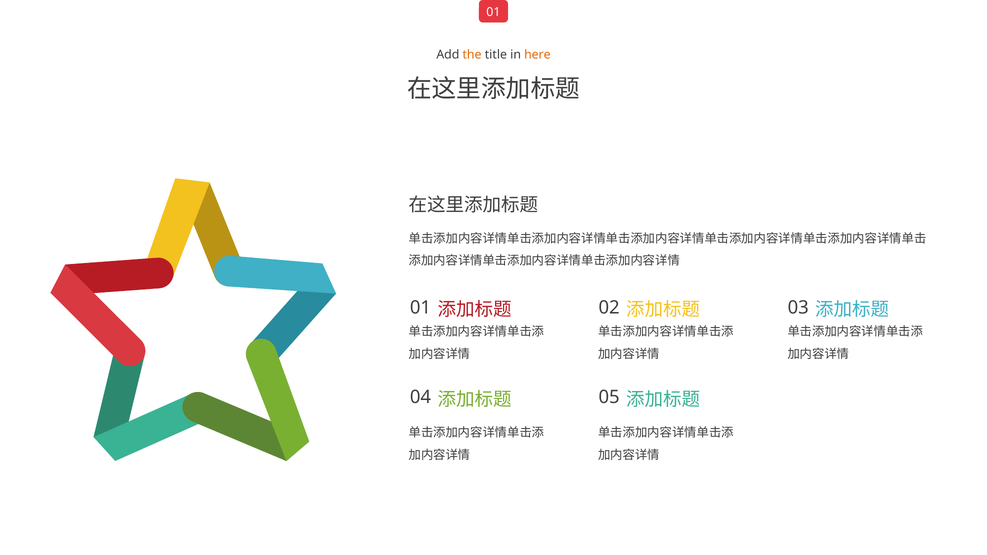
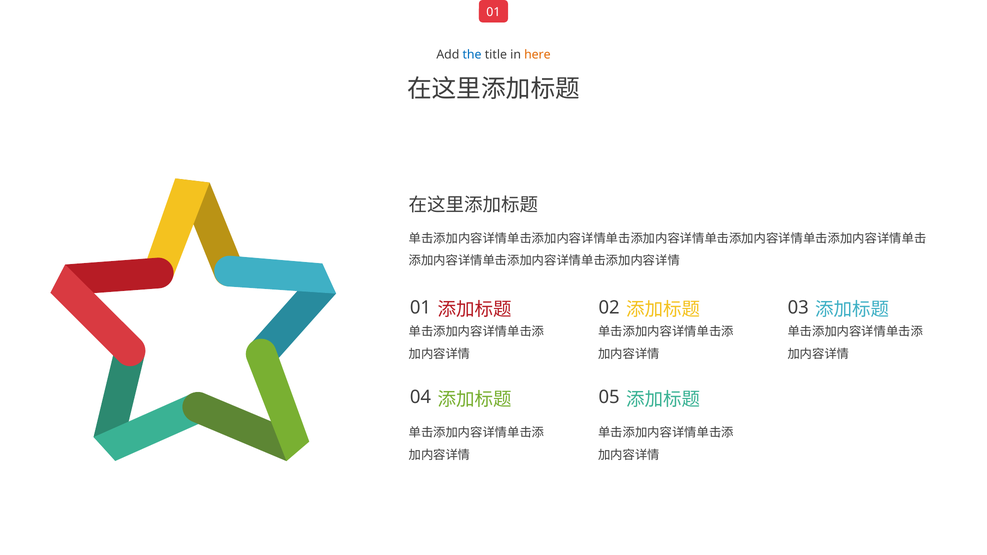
the colour: orange -> blue (472, 55)
